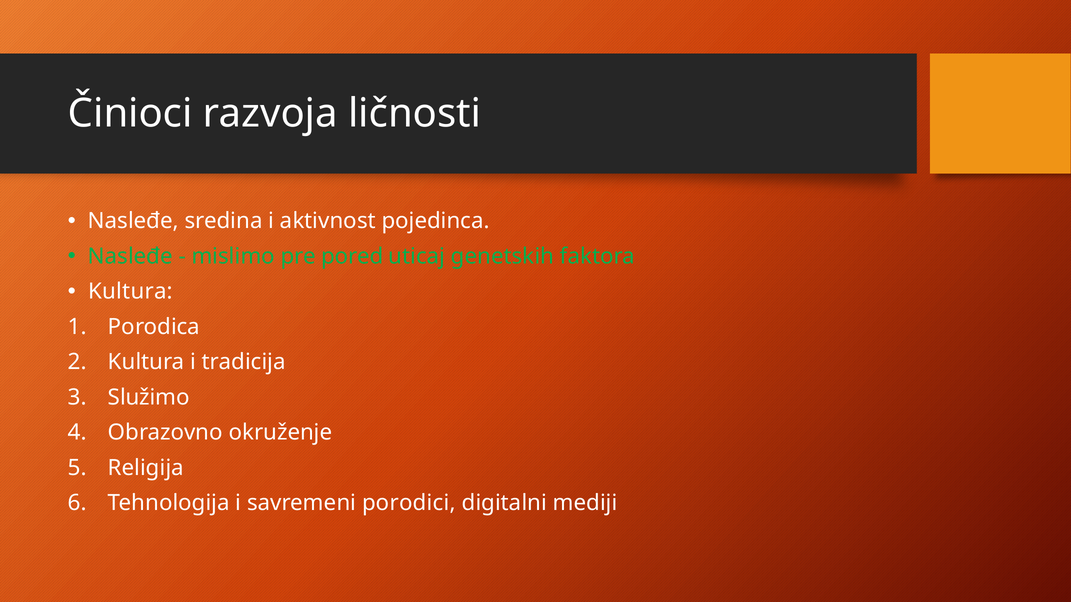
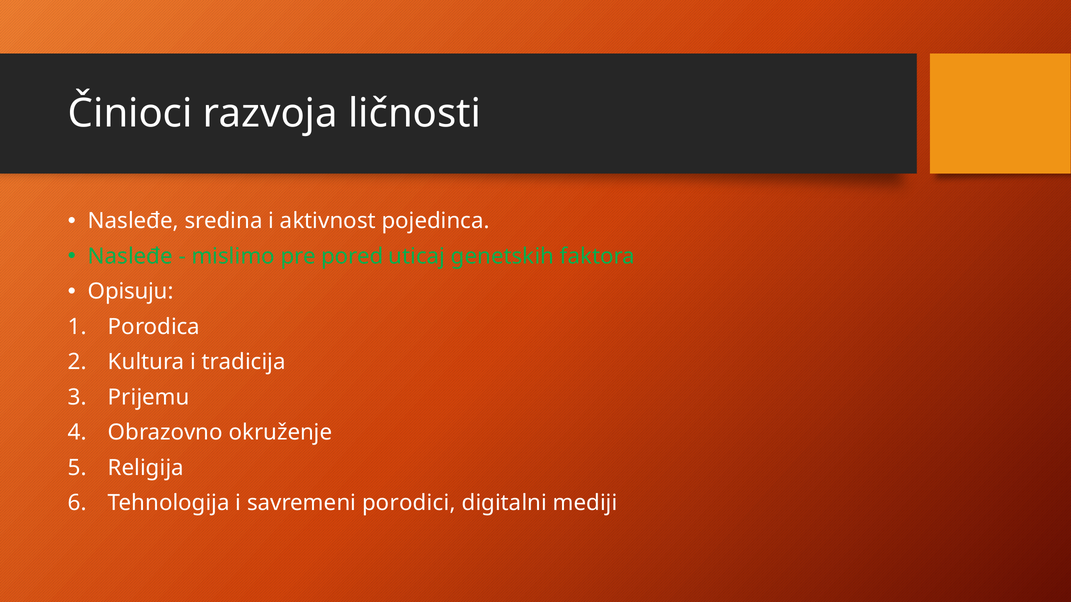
Kultura: Kultura -> Opisuju (131, 292)
Služimo: Služimo -> Prijemu (149, 398)
